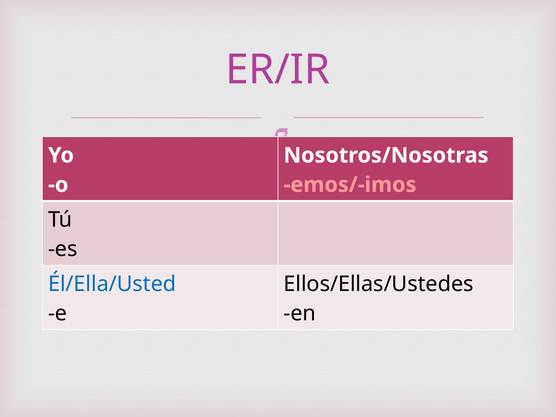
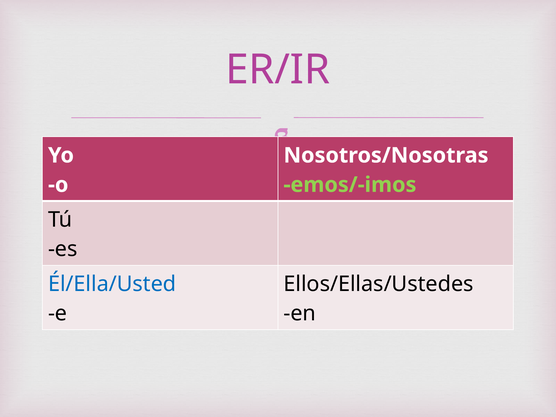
emos/-imos colour: pink -> light green (350, 185)
